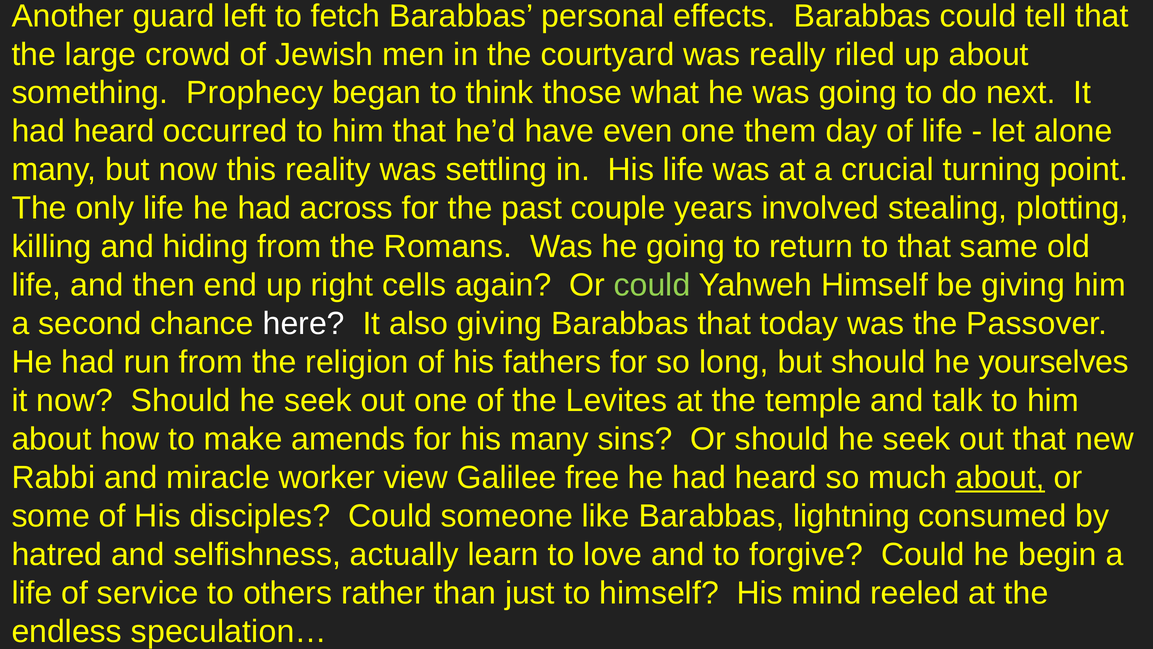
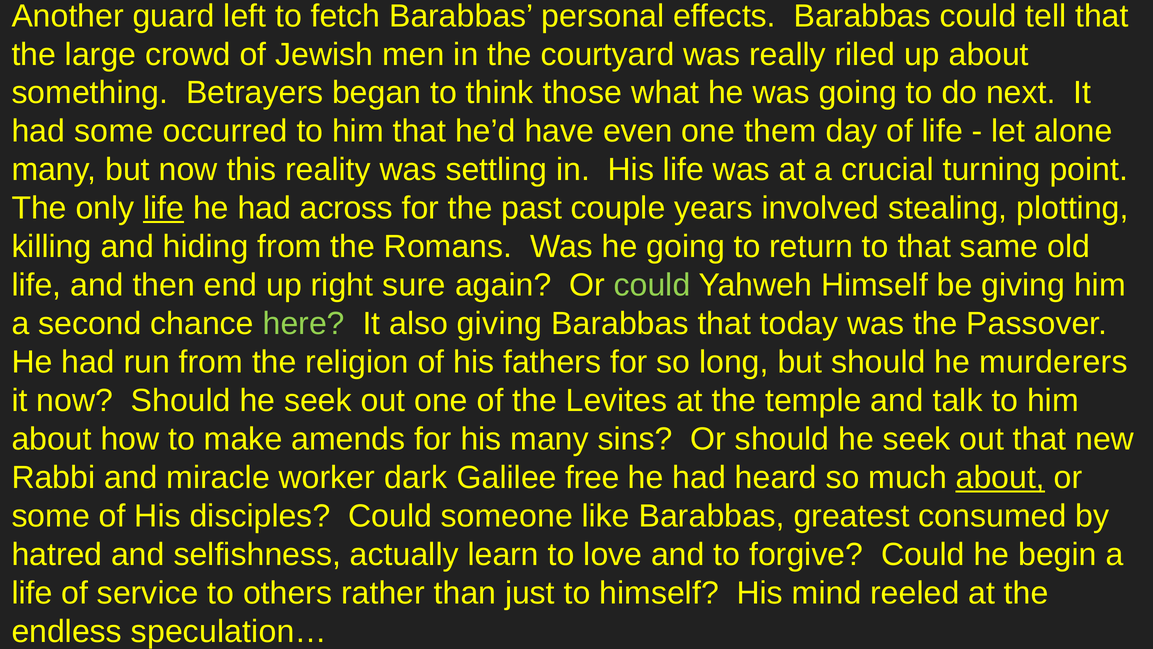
Prophecy: Prophecy -> Betrayers (255, 93)
heard: heard -> some (114, 131)
life underline: none -> present (164, 208)
cells: cells -> sure (414, 285)
here colour: white -> light green (304, 324)
yourselves: yourselves -> murderers (1053, 362)
view: view -> dark (416, 477)
lightning: lightning -> greatest (852, 516)
